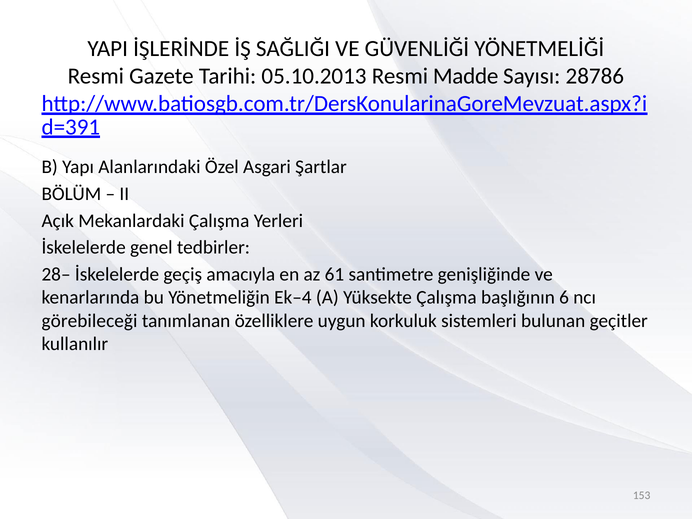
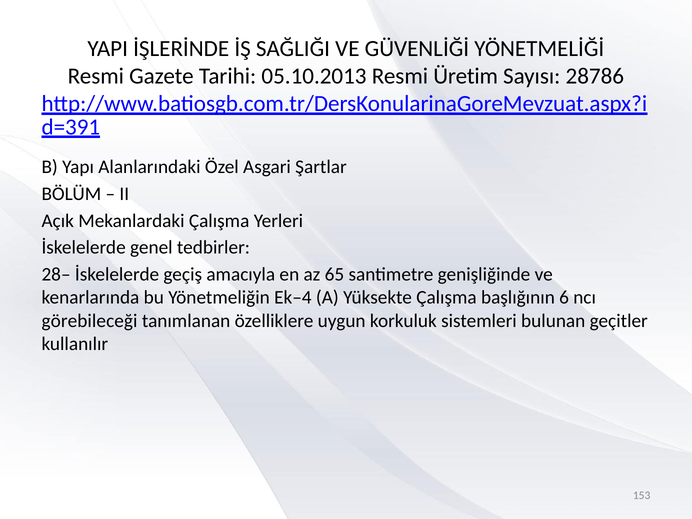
Madde: Madde -> Üretim (466, 76)
61: 61 -> 65 (334, 275)
